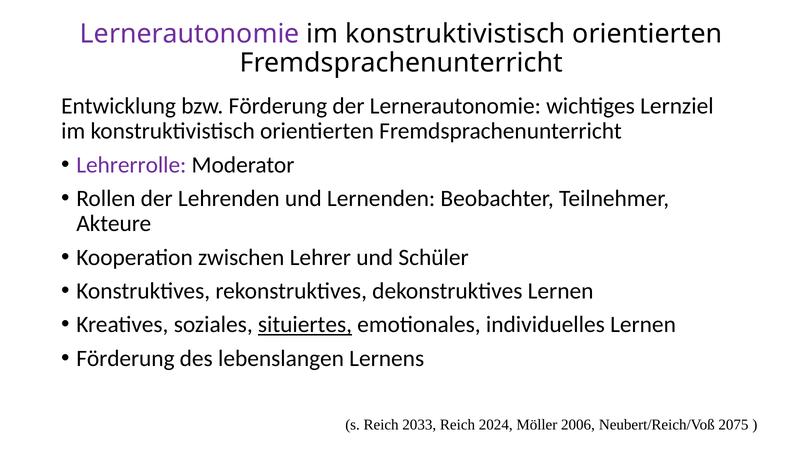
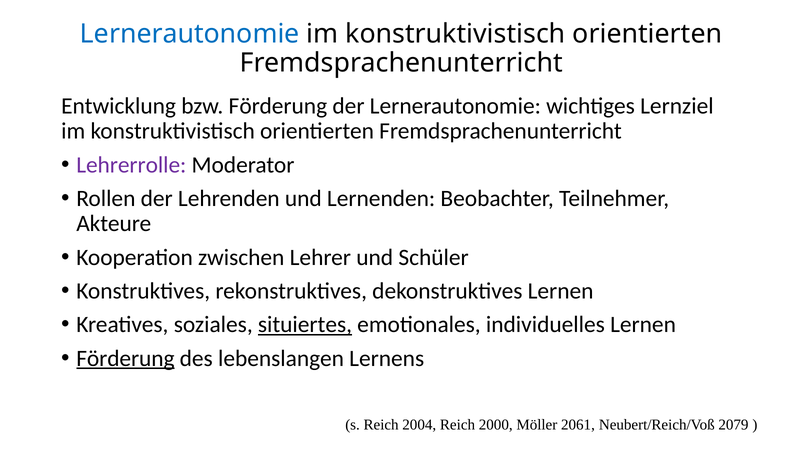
Lernerautonomie colour: purple -> blue (190, 34)
Förderung underline: none -> present (125, 358)
2033: 2033 -> 2004 (419, 425)
2024: 2024 -> 2000 (496, 425)
2006: 2006 -> 2061 (578, 425)
2075: 2075 -> 2079 (733, 425)
